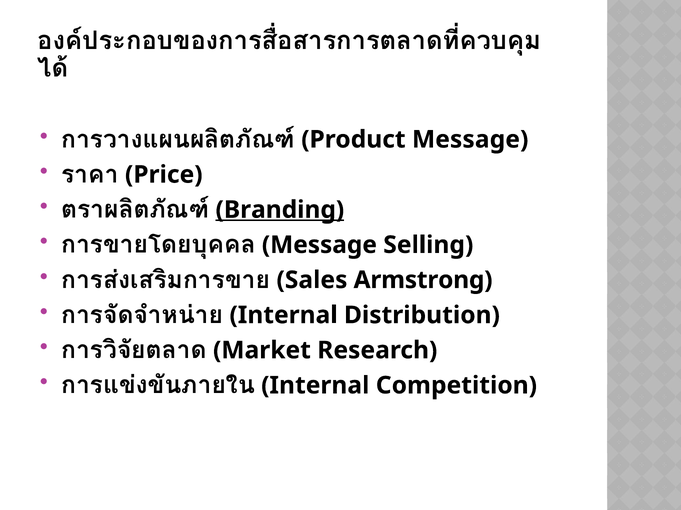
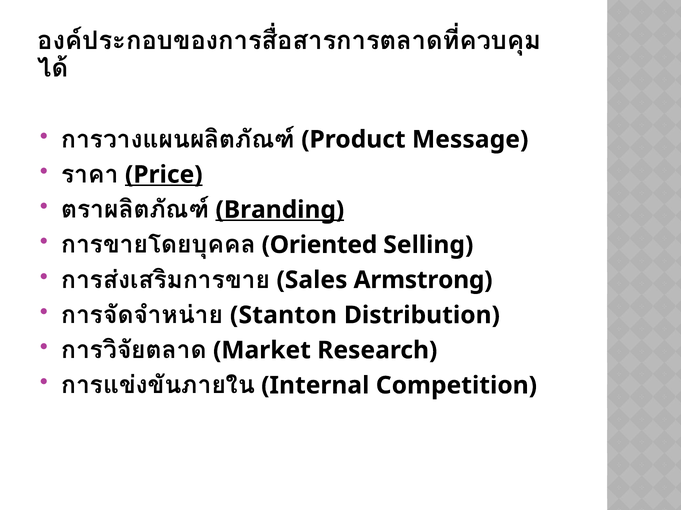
Price underline: none -> present (164, 175)
Message: Message -> Oriented (319, 245)
Internal: Internal -> Stanton (283, 316)
